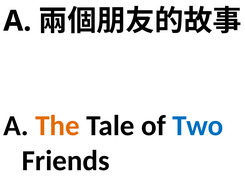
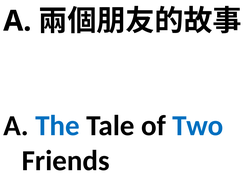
The colour: orange -> blue (57, 126)
